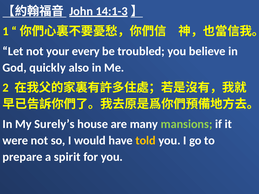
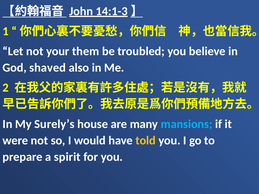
every: every -> them (86, 51)
quickly: quickly -> shaved (48, 68)
mansions colour: light green -> light blue (187, 124)
